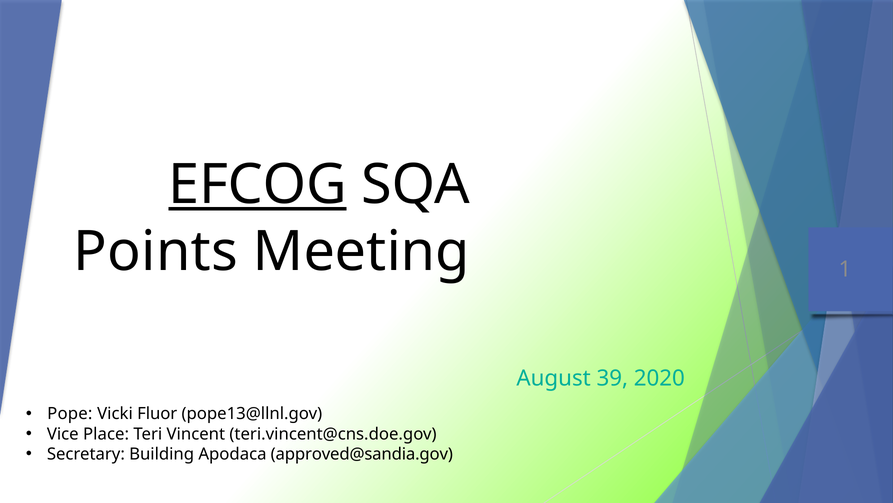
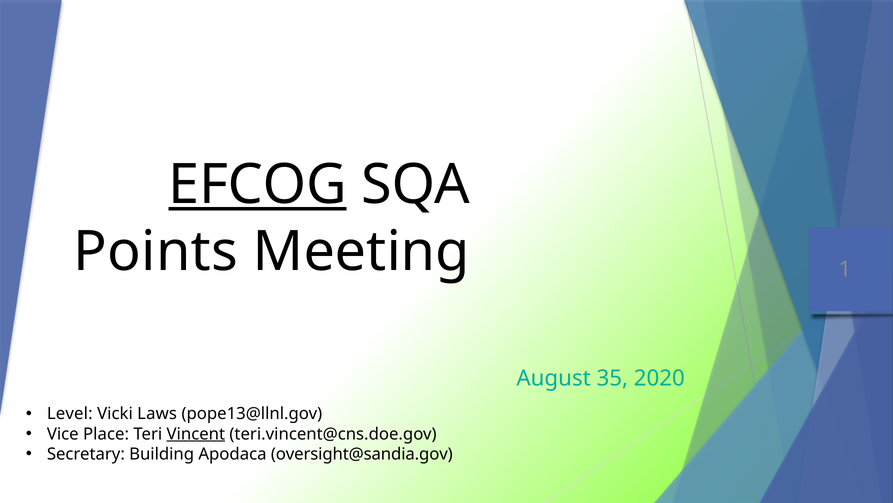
39: 39 -> 35 (612, 378)
Pope: Pope -> Level (70, 413)
Fluor: Fluor -> Laws (157, 413)
Vincent underline: none -> present (196, 433)
approved@sandia.gov: approved@sandia.gov -> oversight@sandia.gov (362, 453)
